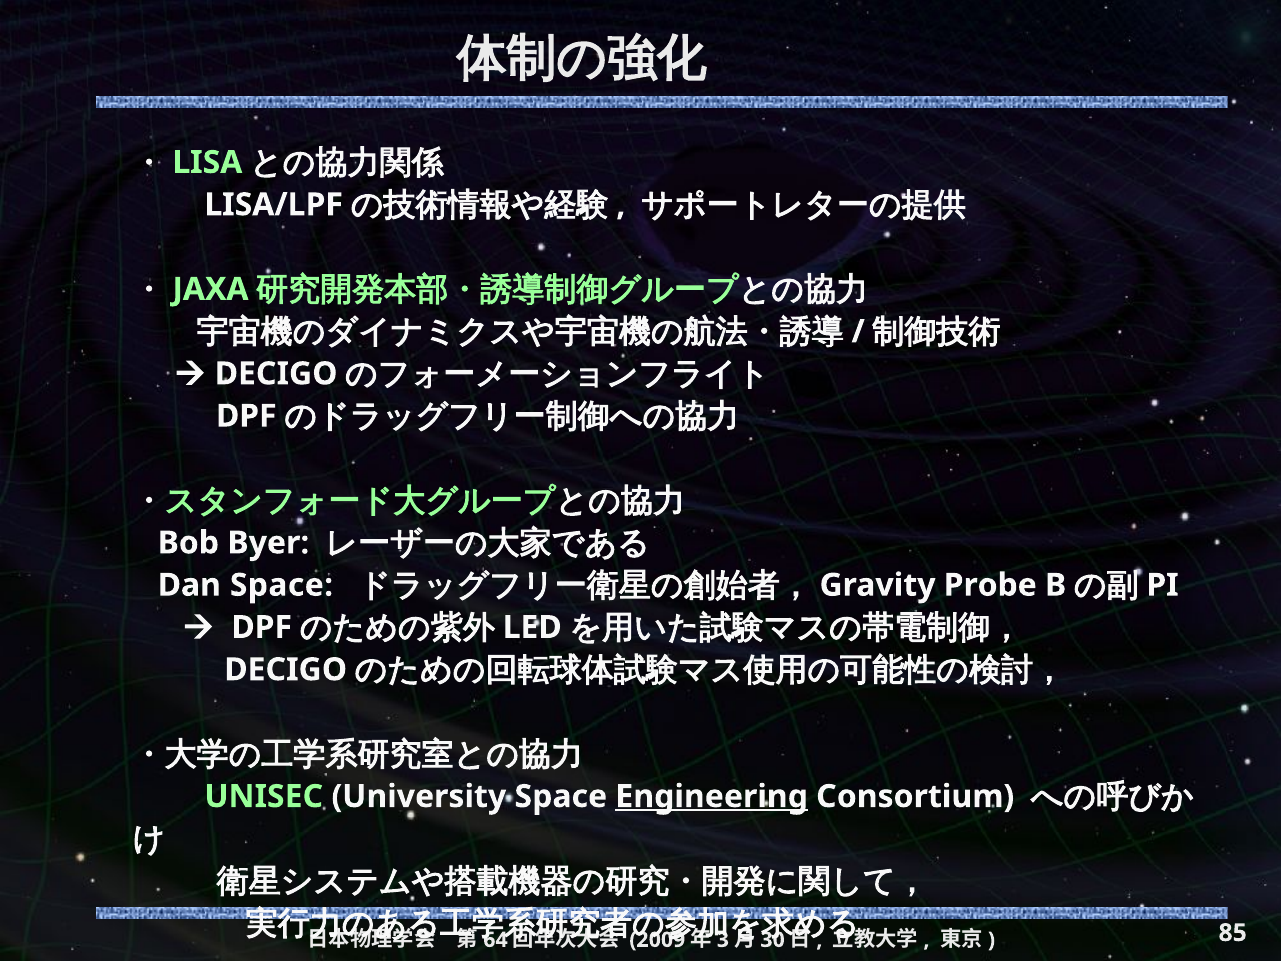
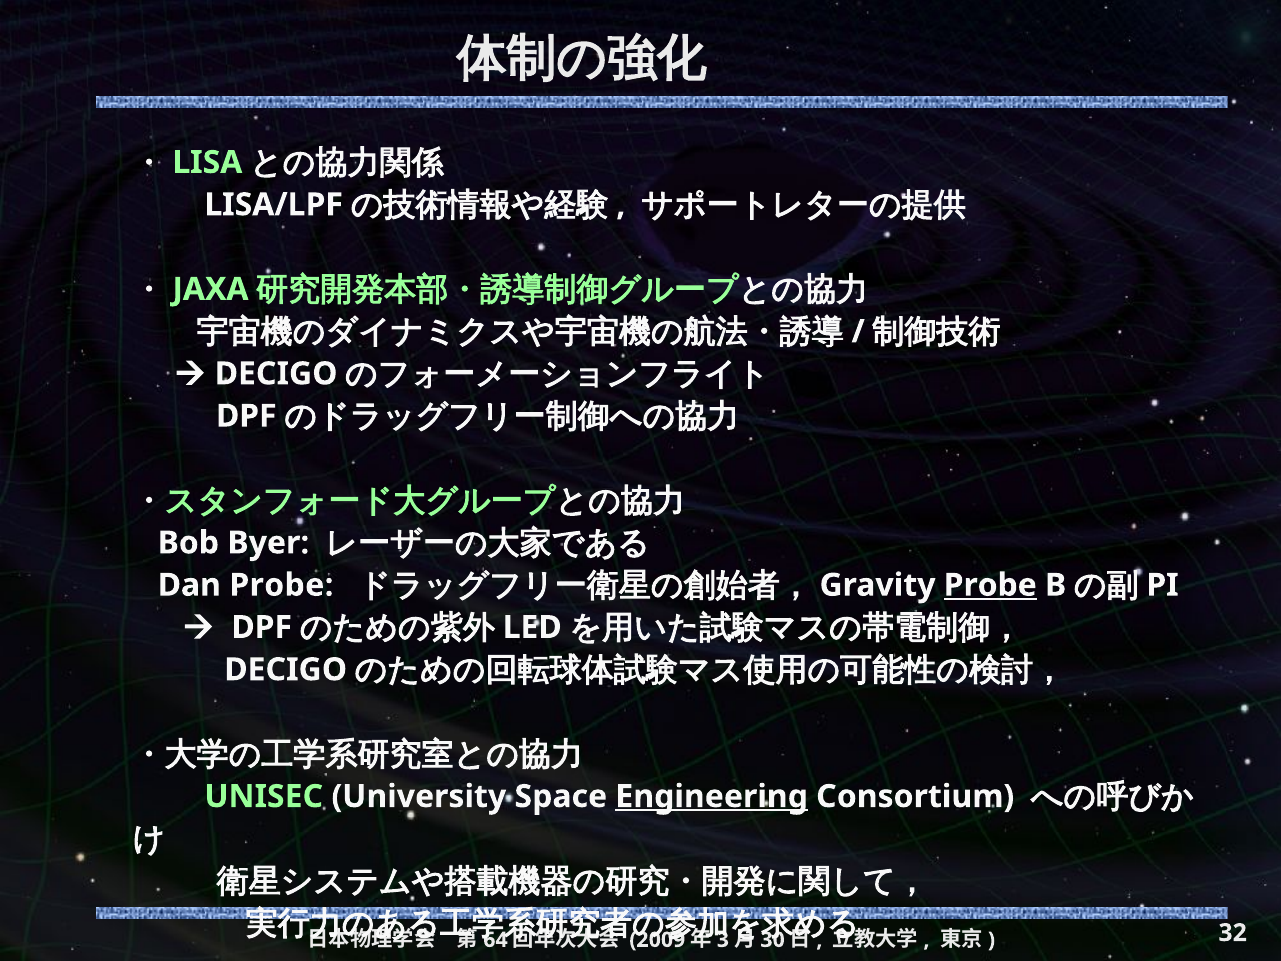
Dan Space: Space -> Probe (281, 585)
Probe underline: none -> present (990, 585)
85: 85 -> 32 (1233, 933)
